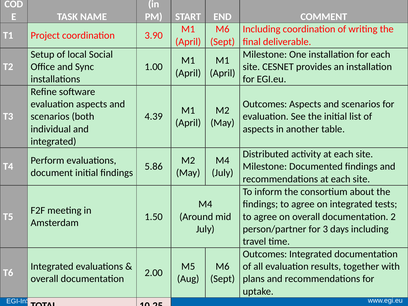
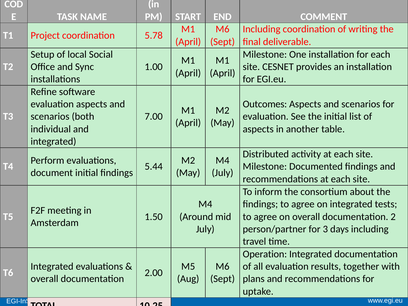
3.90: 3.90 -> 5.78 (154, 36)
4.39: 4.39 -> 7.00 (154, 117)
5.86: 5.86 -> 5.44 (154, 167)
Outcomes: Outcomes -> Operation (265, 254)
